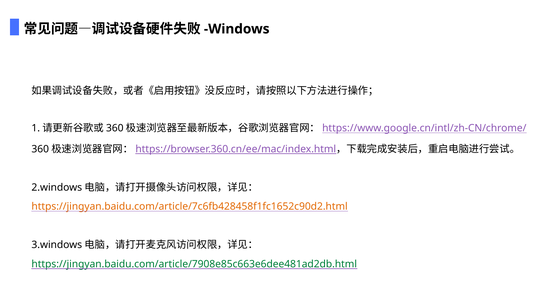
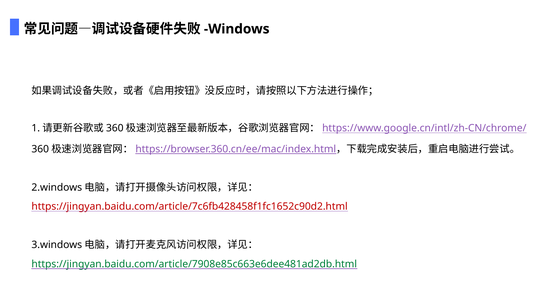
https://jingyan.baidu.com/article/7c6fb428458f1fc1652c90d2.html colour: orange -> red (190, 207)
